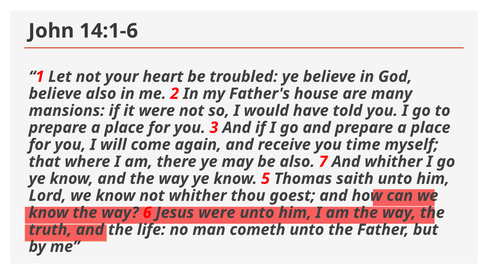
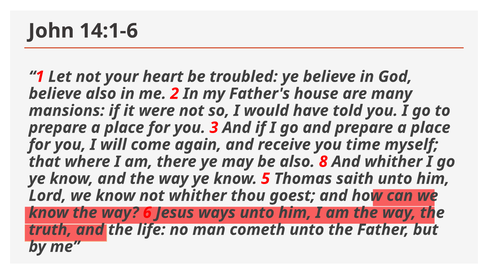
7: 7 -> 8 (323, 162)
Jesus were: were -> ways (217, 213)
